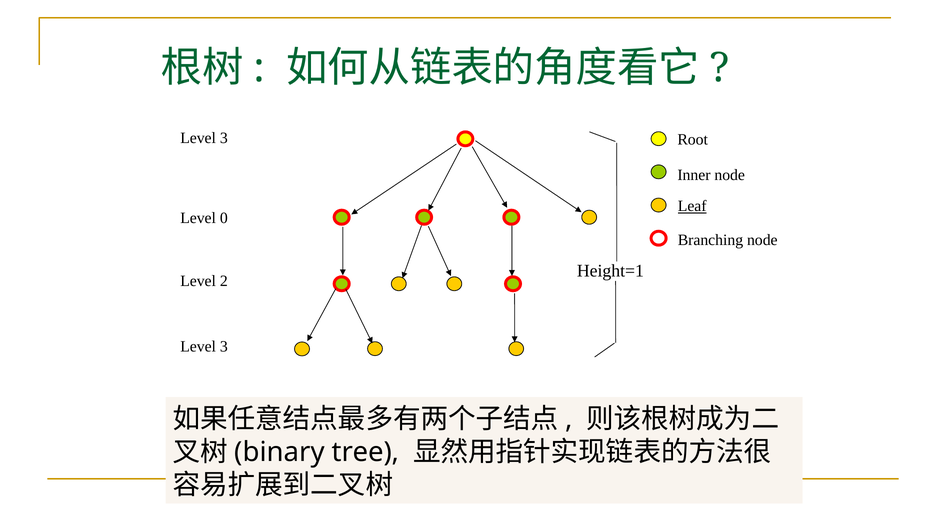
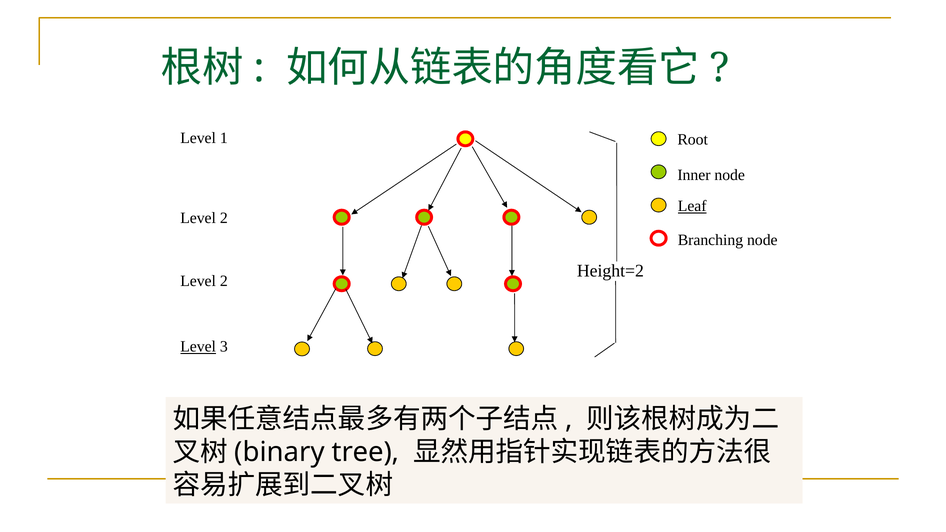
3: 3 -> 1 (224, 138)
0: 0 -> 2 (224, 218)
Height=1: Height=1 -> Height=2 (610, 271)
Level underline: none -> present (198, 347)
